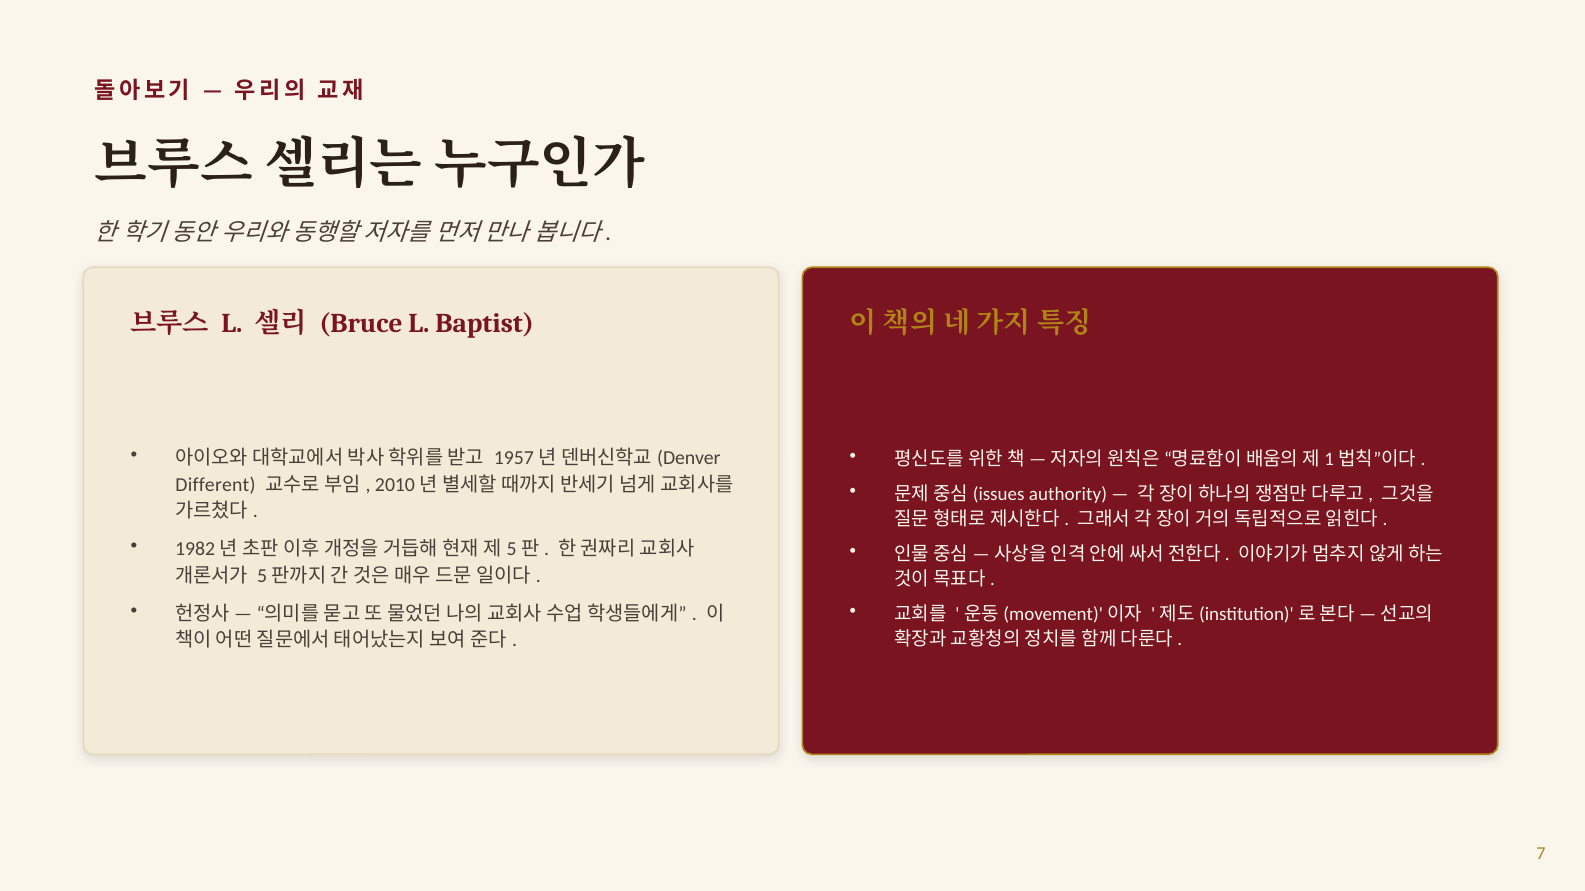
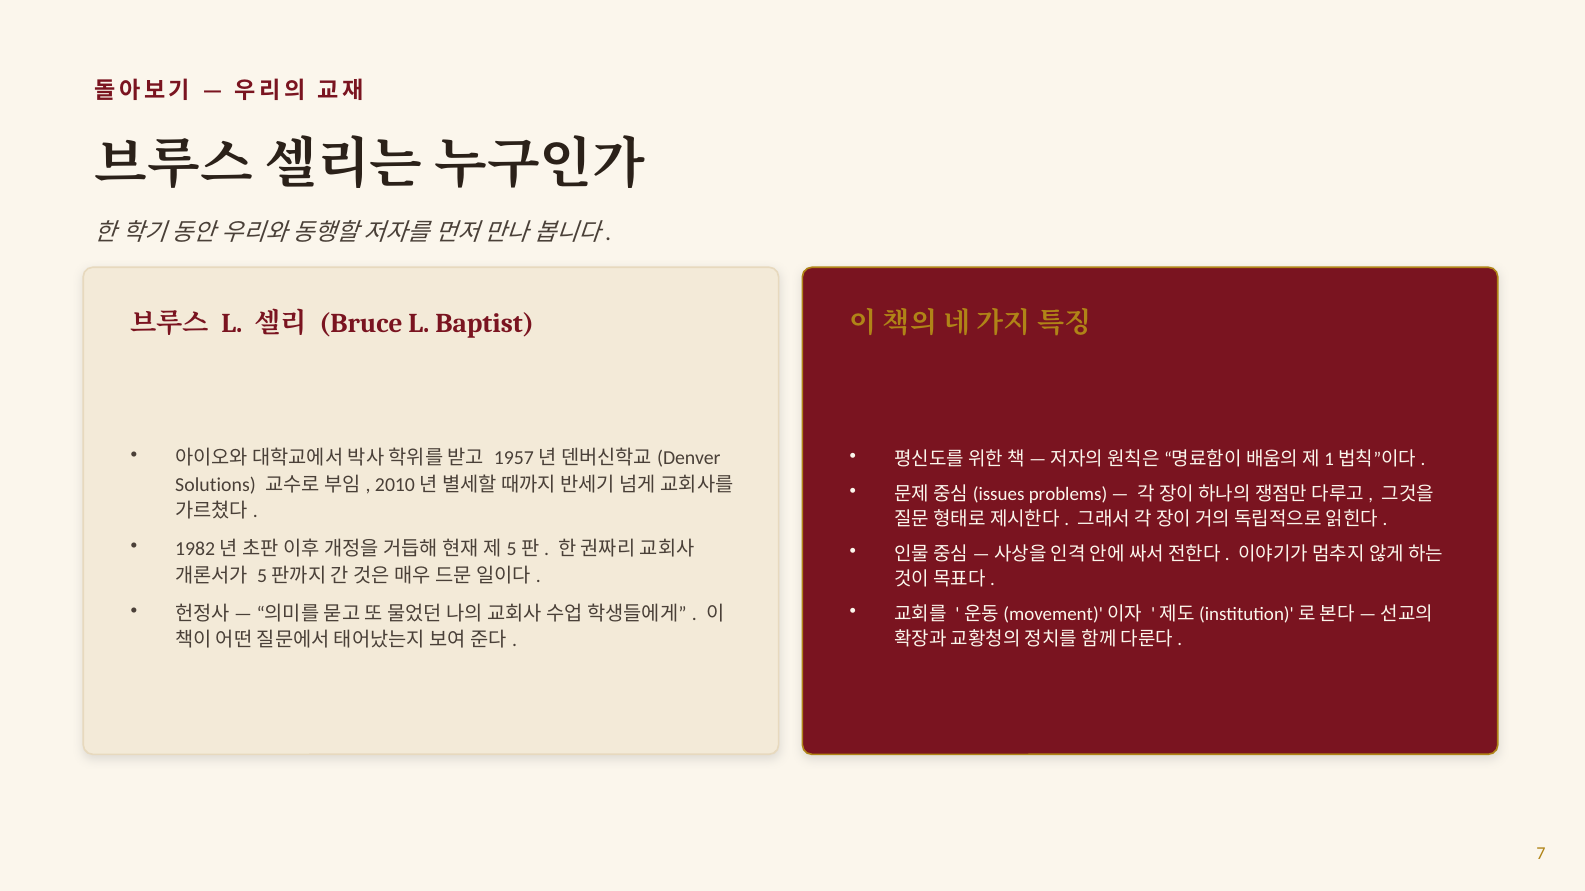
Different: Different -> Solutions (216, 485)
authority: authority -> problems (1068, 494)
